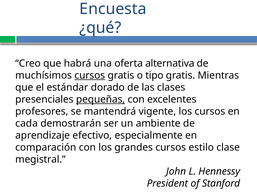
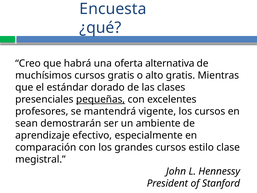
cursos underline: present -> none (90, 75)
tipo: tipo -> alto (154, 75)
cada: cada -> sean (27, 123)
